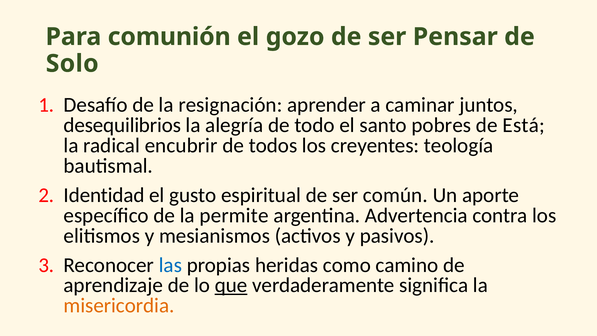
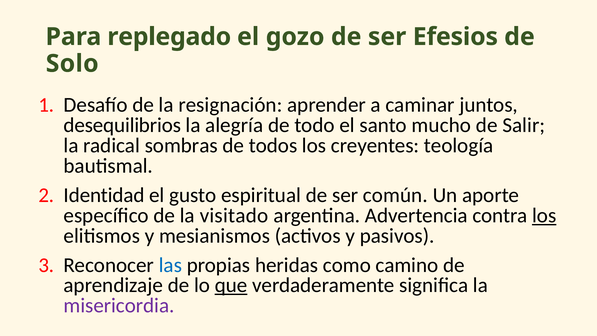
comunión: comunión -> replegado (169, 37)
Pensar: Pensar -> Efesios (455, 37)
pobres: pobres -> mucho (441, 125)
Está: Está -> Salir (524, 125)
encubrir: encubrir -> sombras (181, 146)
permite: permite -> visitado (234, 215)
los underline: none -> present (544, 215)
misericordia colour: orange -> purple (119, 305)
